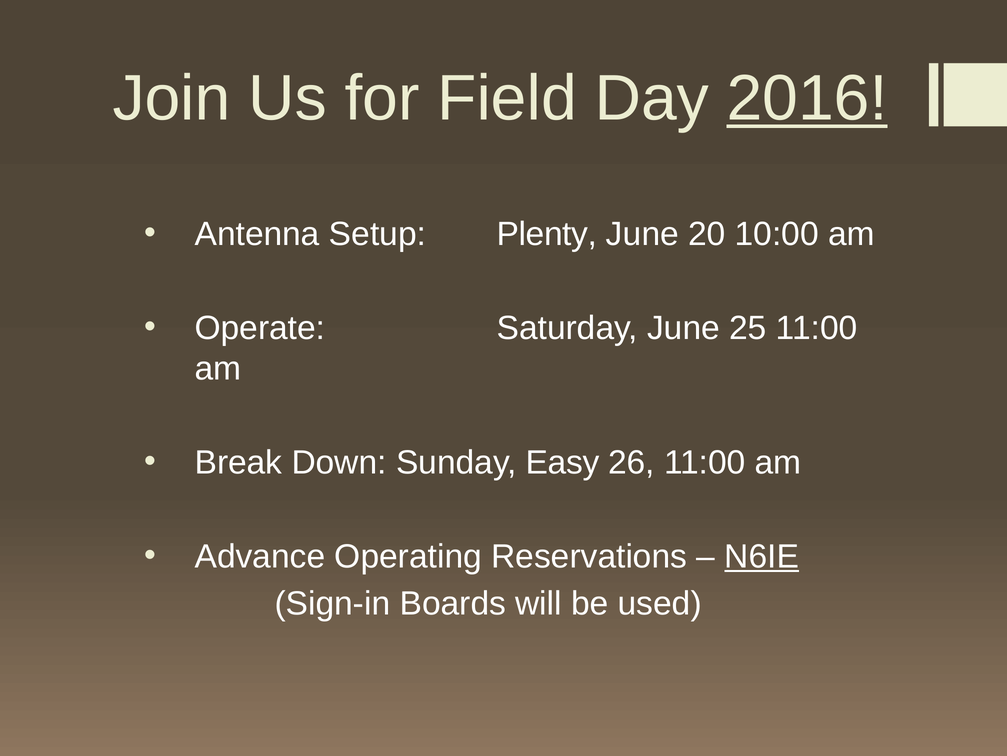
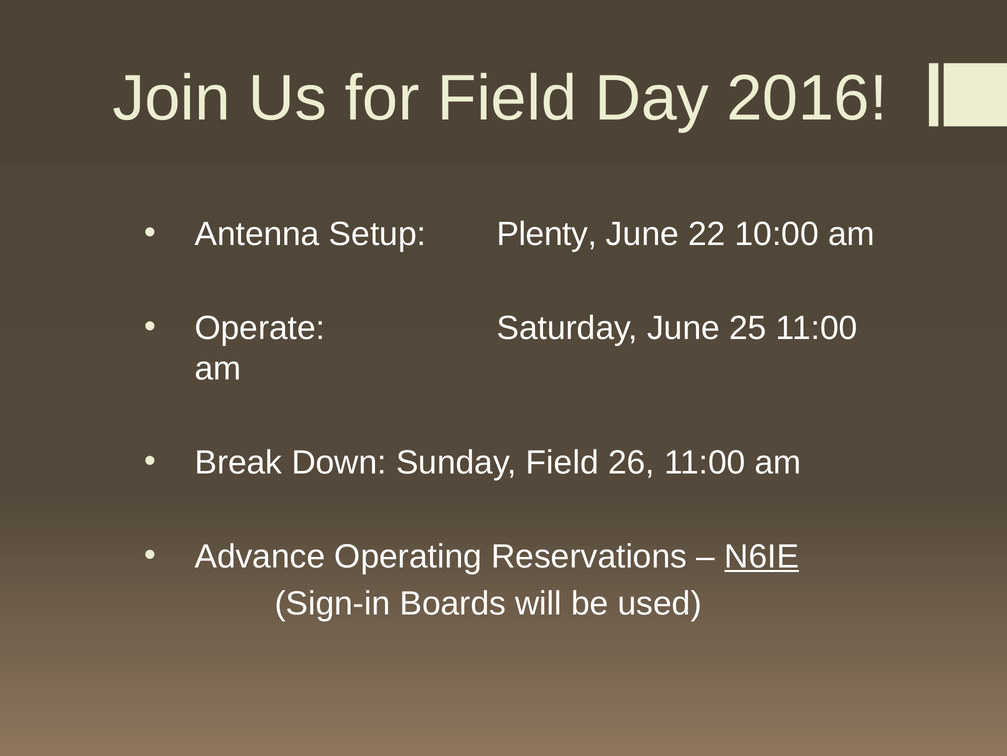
2016 underline: present -> none (807, 98)
20: 20 -> 22 (707, 234)
Sunday Easy: Easy -> Field (562, 462)
